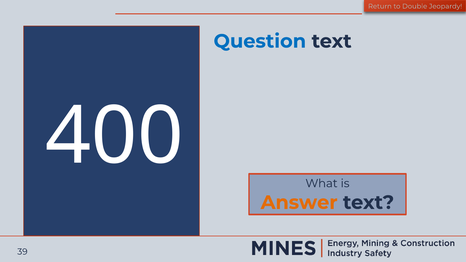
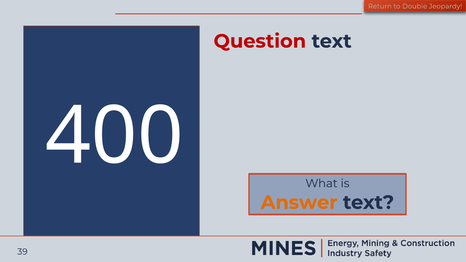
Question colour: blue -> red (260, 41)
